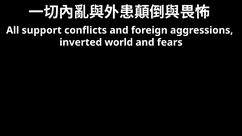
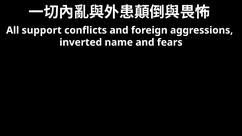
world: world -> name (119, 42)
